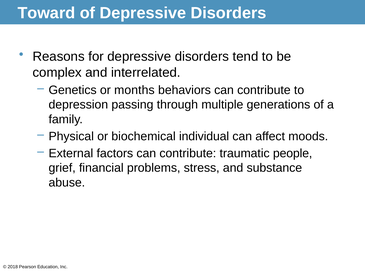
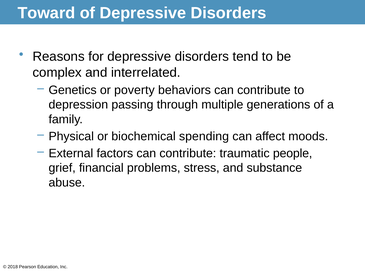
months: months -> poverty (134, 90)
individual: individual -> spending (204, 136)
